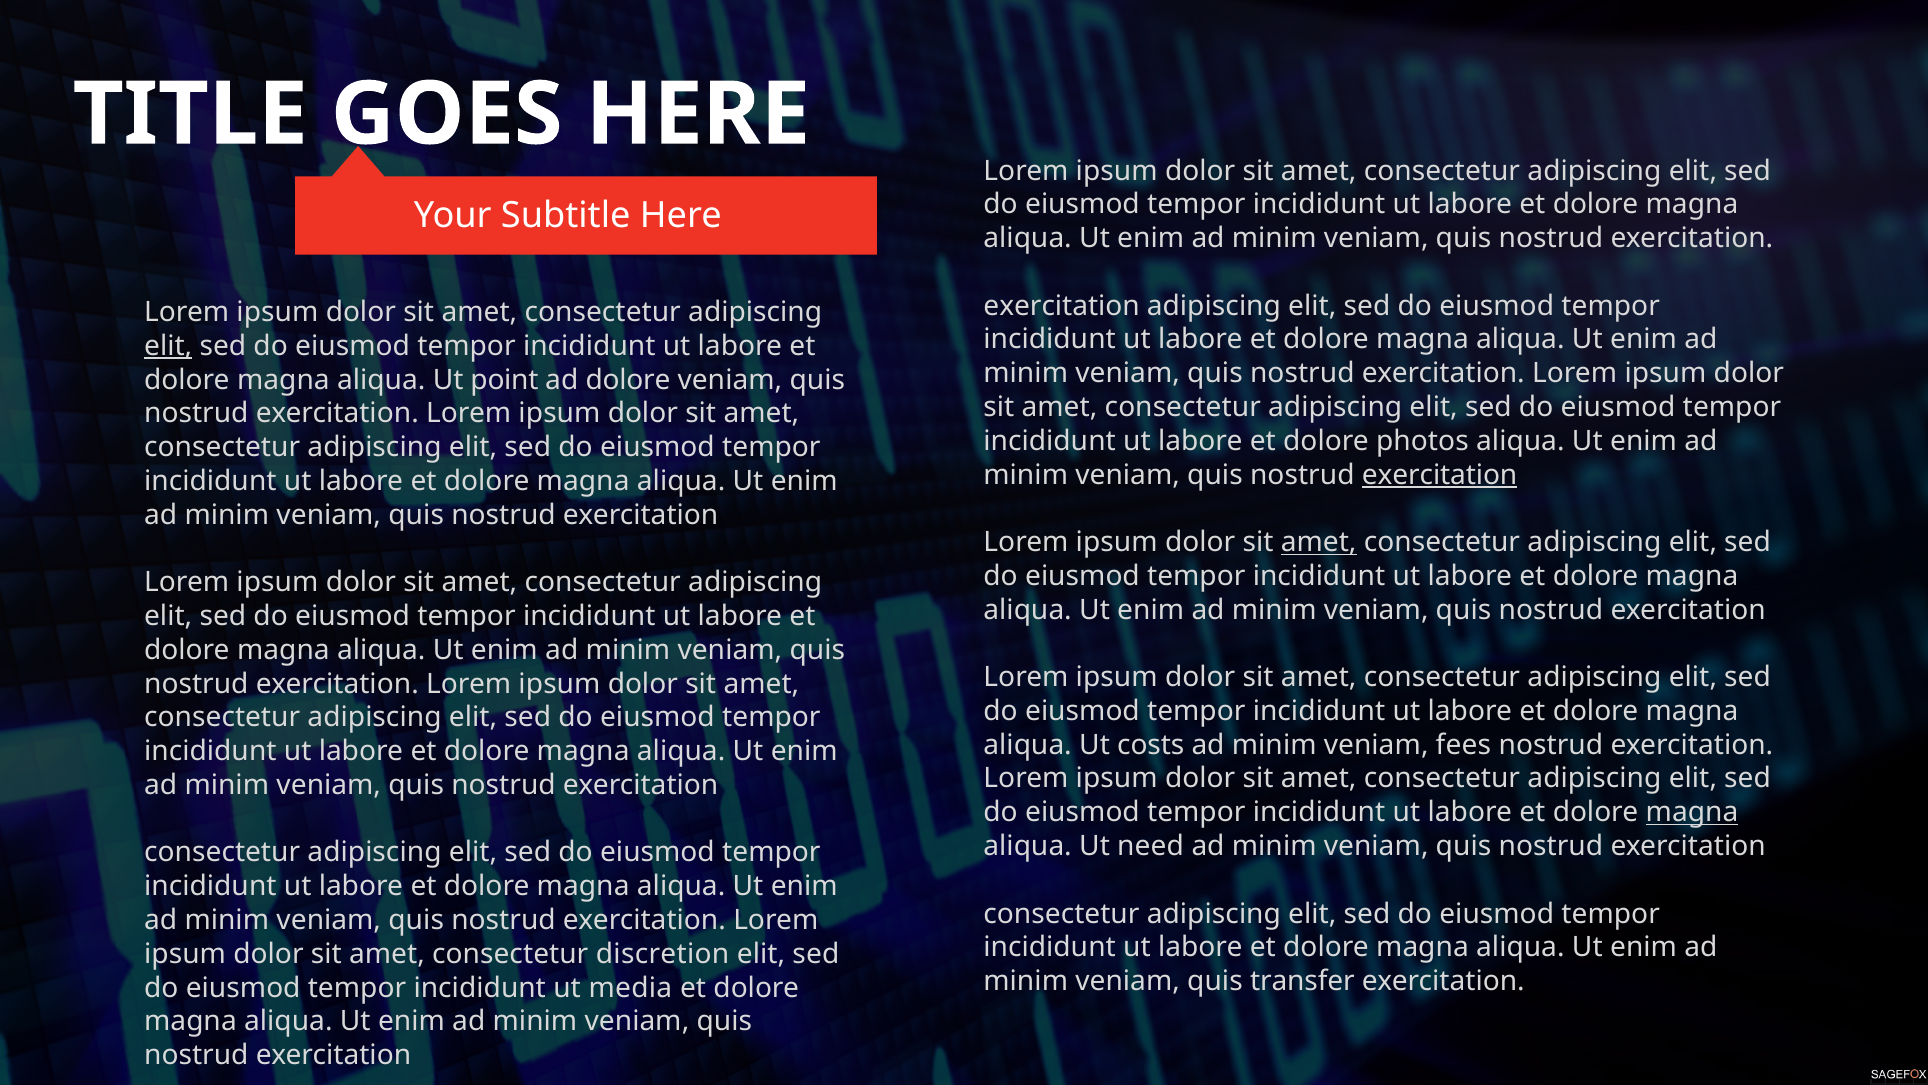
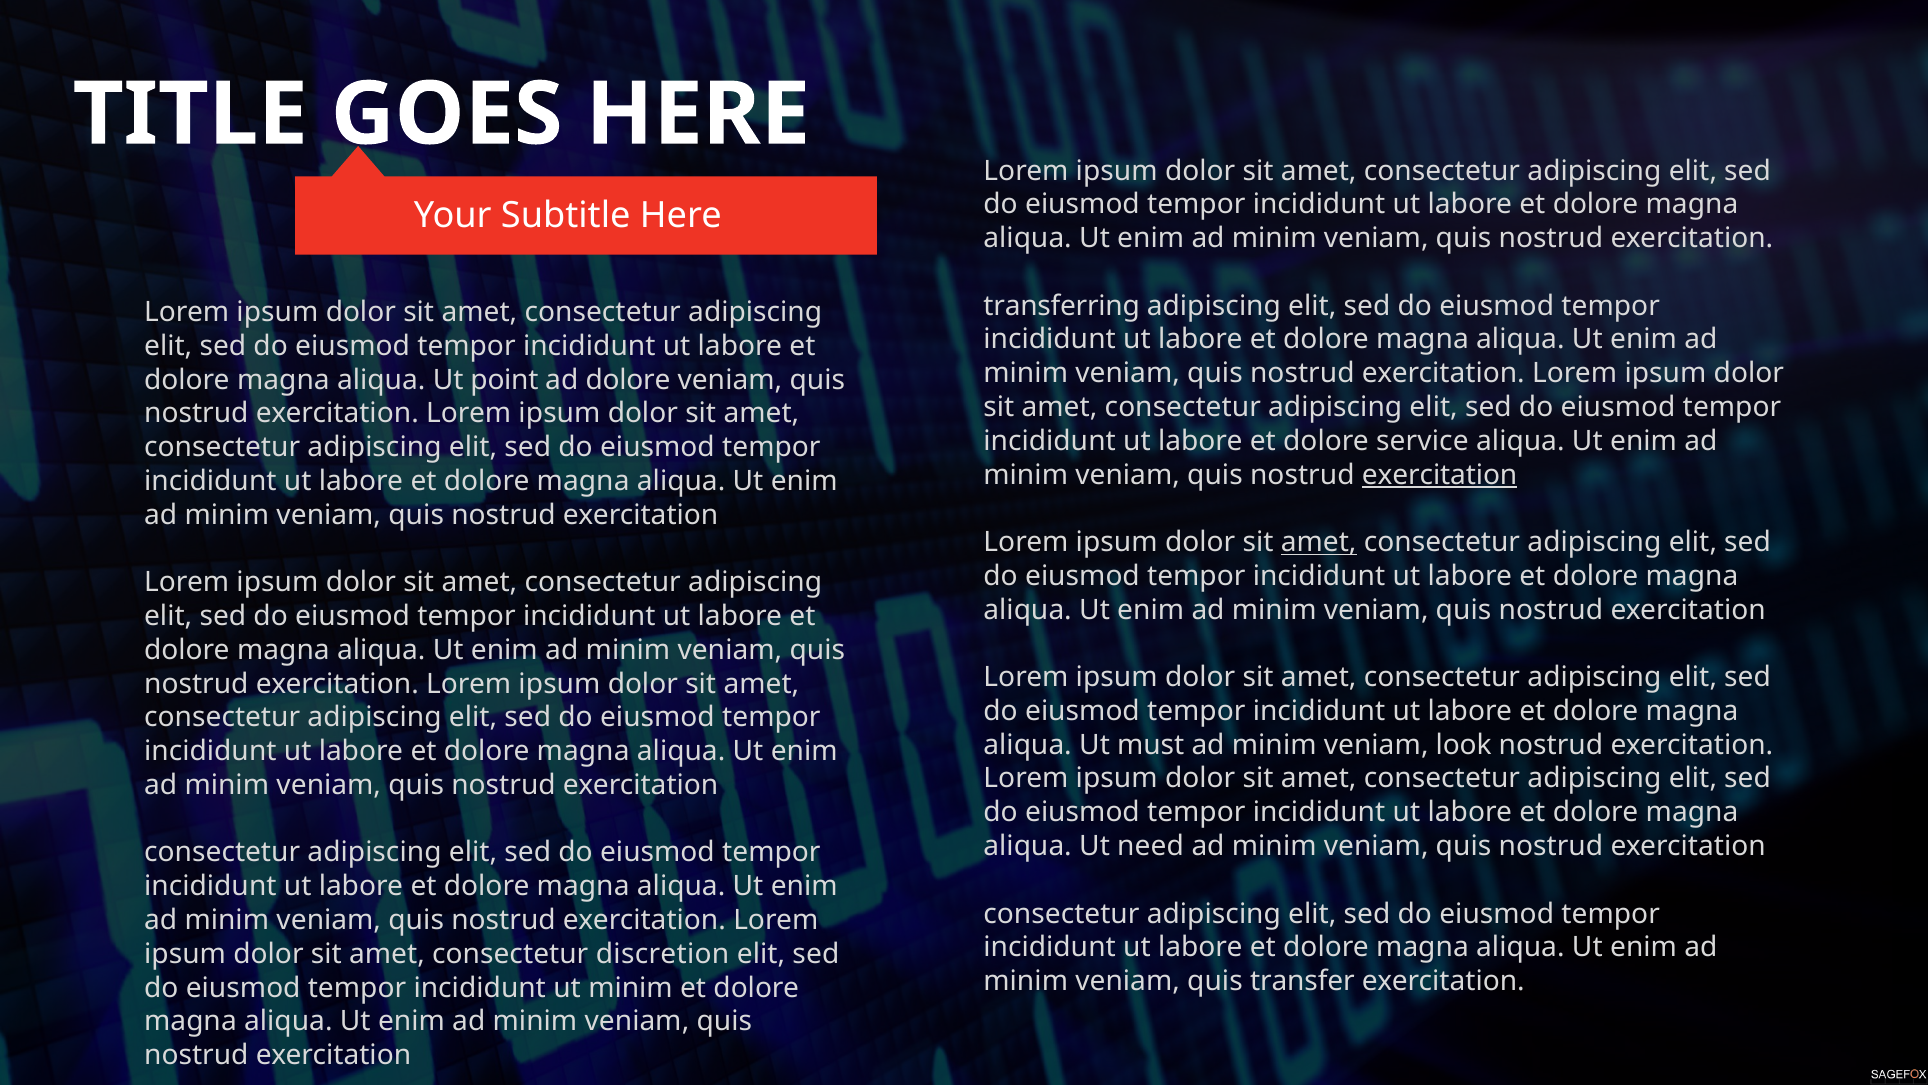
exercitation: exercitation -> transferring (1062, 306)
elit underline: present -> none (168, 346)
photos: photos -> service (1422, 441)
costs: costs -> must (1151, 745)
fees: fees -> look (1464, 745)
magna underline: present -> none (1692, 812)
ut media: media -> minim (631, 987)
